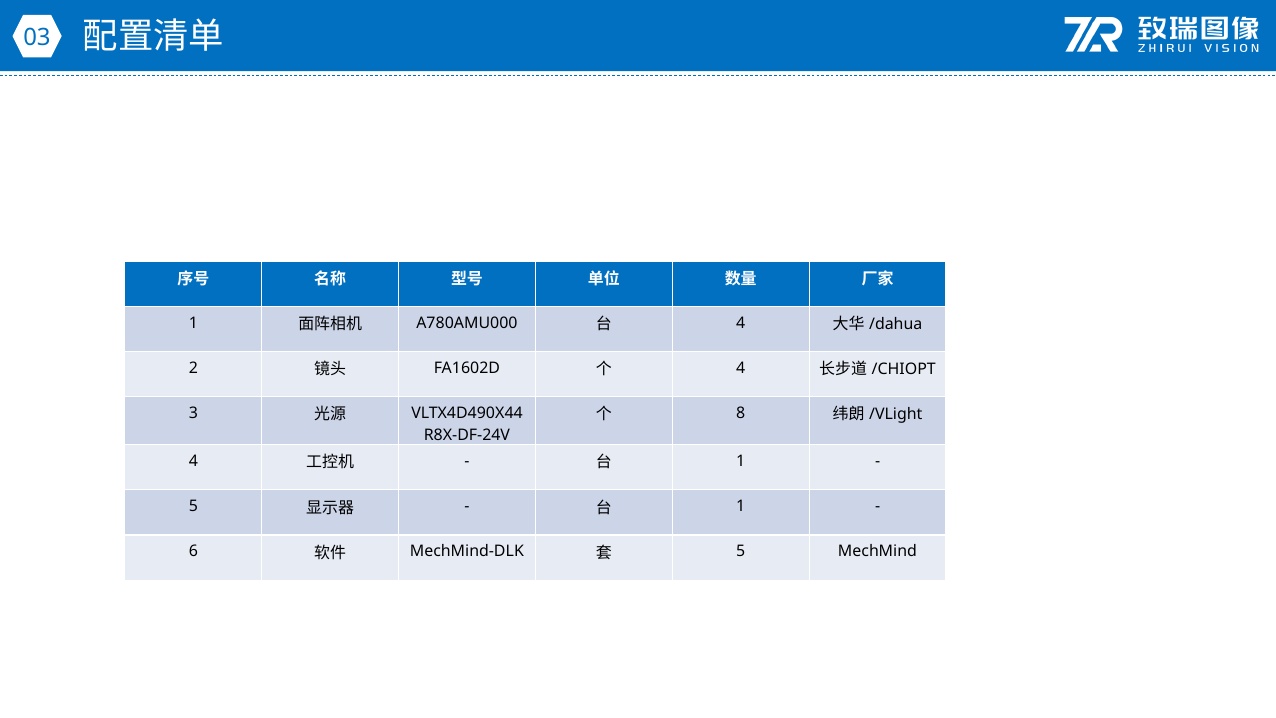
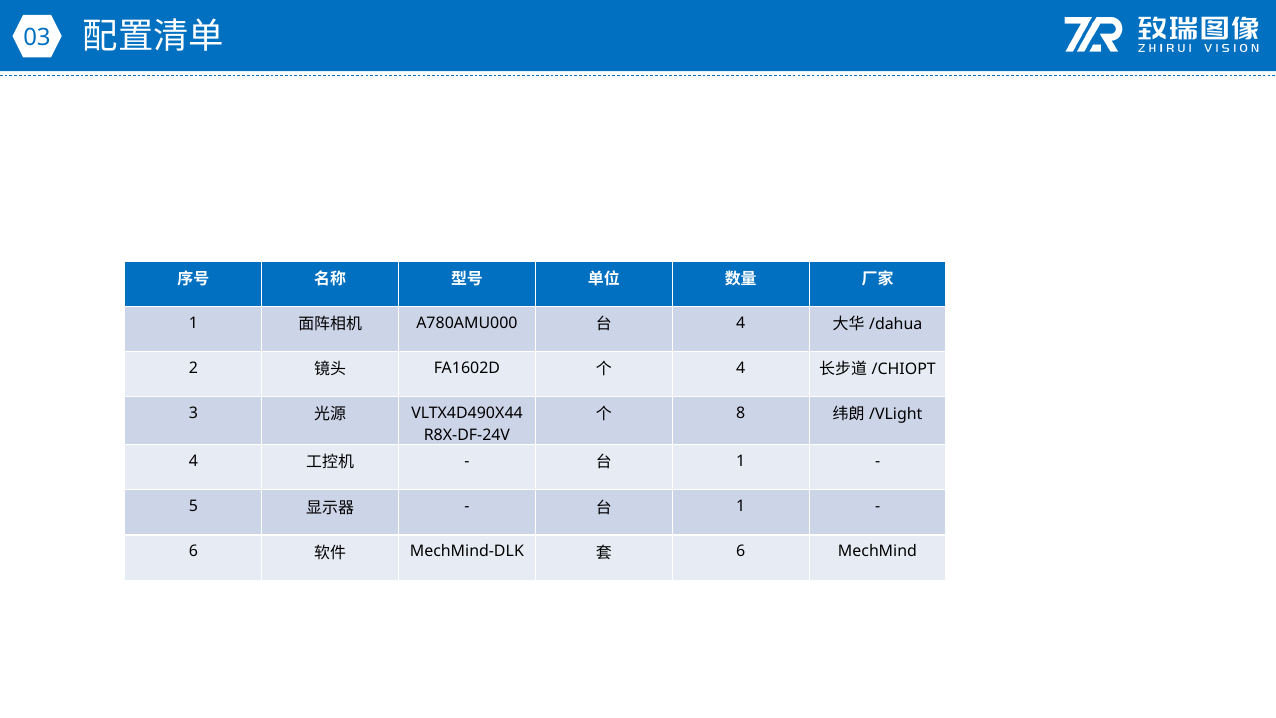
5: 5 -> 6 (741, 551)
